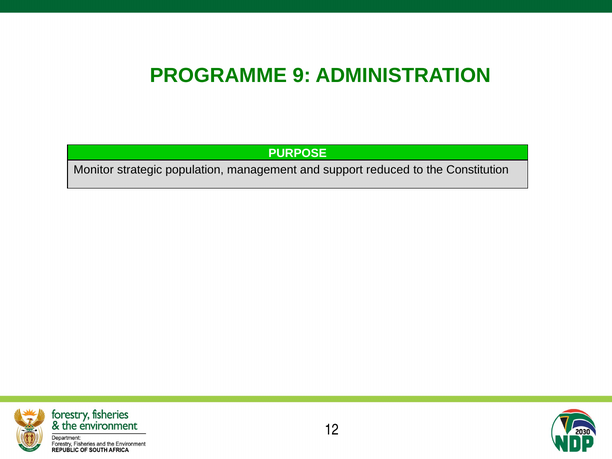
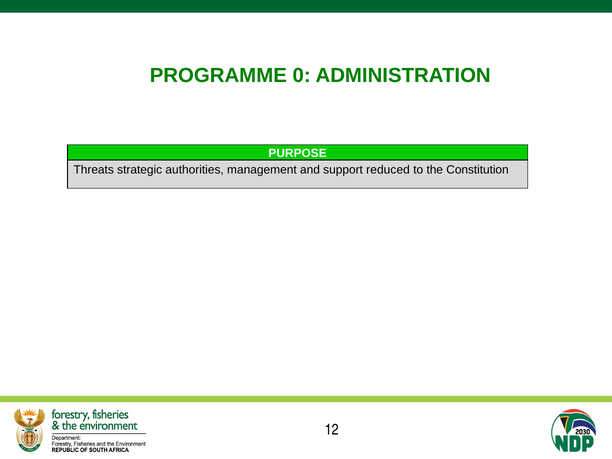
9: 9 -> 0 (302, 76)
Monitor: Monitor -> Threats (94, 170)
population: population -> authorities (195, 170)
